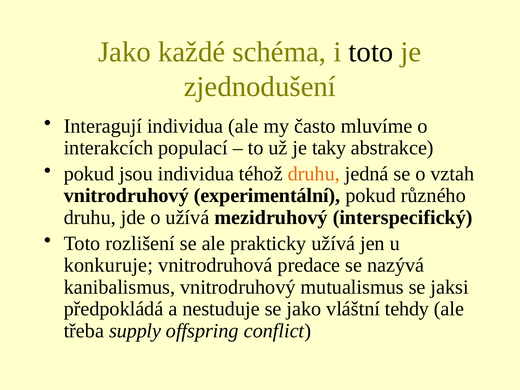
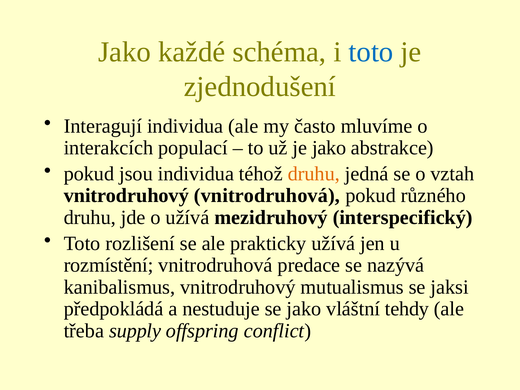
toto colour: black -> blue (371, 52)
je taky: taky -> jako (329, 148)
vnitrodruhový experimentální: experimentální -> vnitrodruhová (267, 196)
konkuruje: konkuruje -> rozmístění (109, 265)
